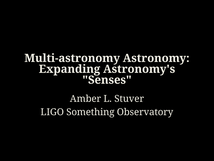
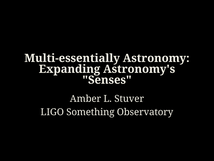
Multi-astronomy: Multi-astronomy -> Multi-essentially (72, 58)
